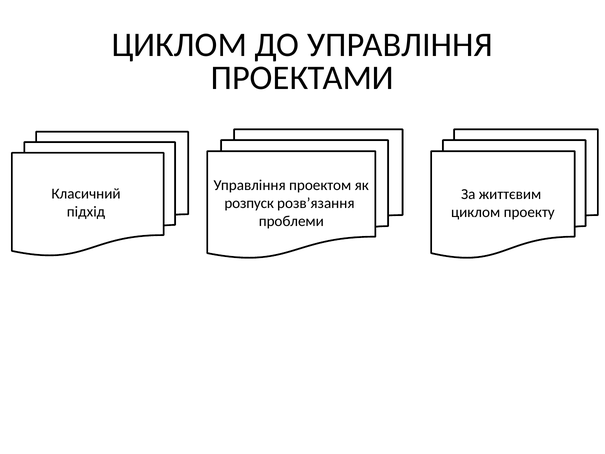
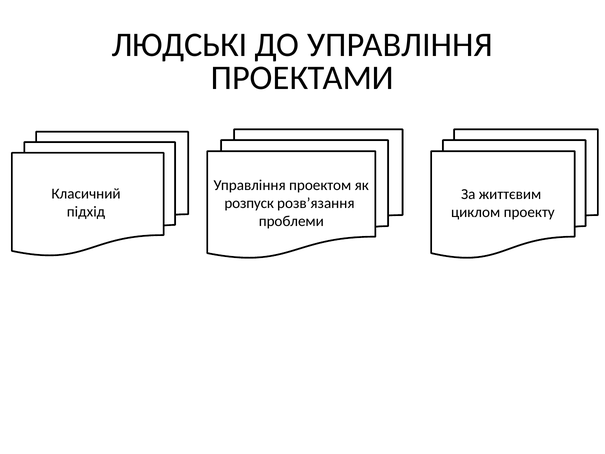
ЦИКЛОМ: ЦИКЛОМ -> ЛЮДСЬКІ (179, 45)
